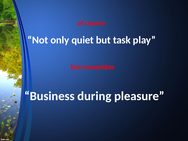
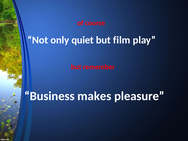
task: task -> film (122, 40)
during: during -> makes (94, 96)
